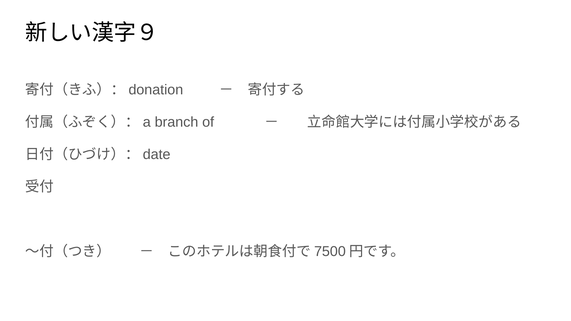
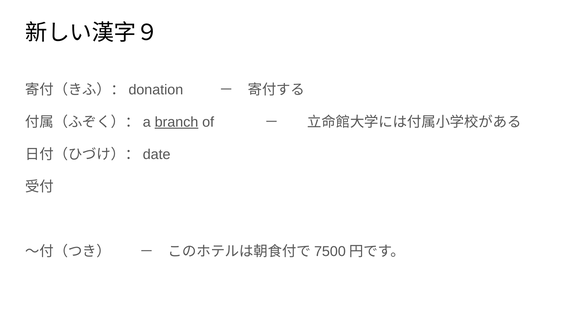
branch underline: none -> present (176, 122)
